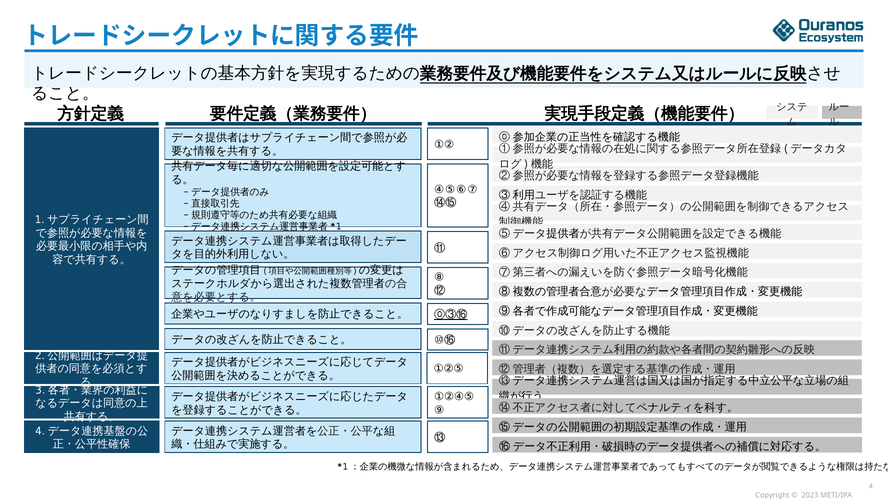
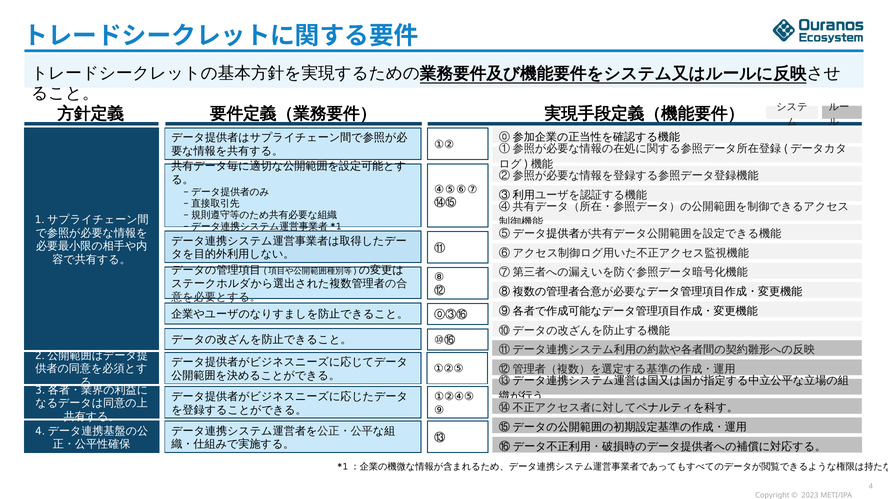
⓪③⑯ underline: present -> none (451, 315)
